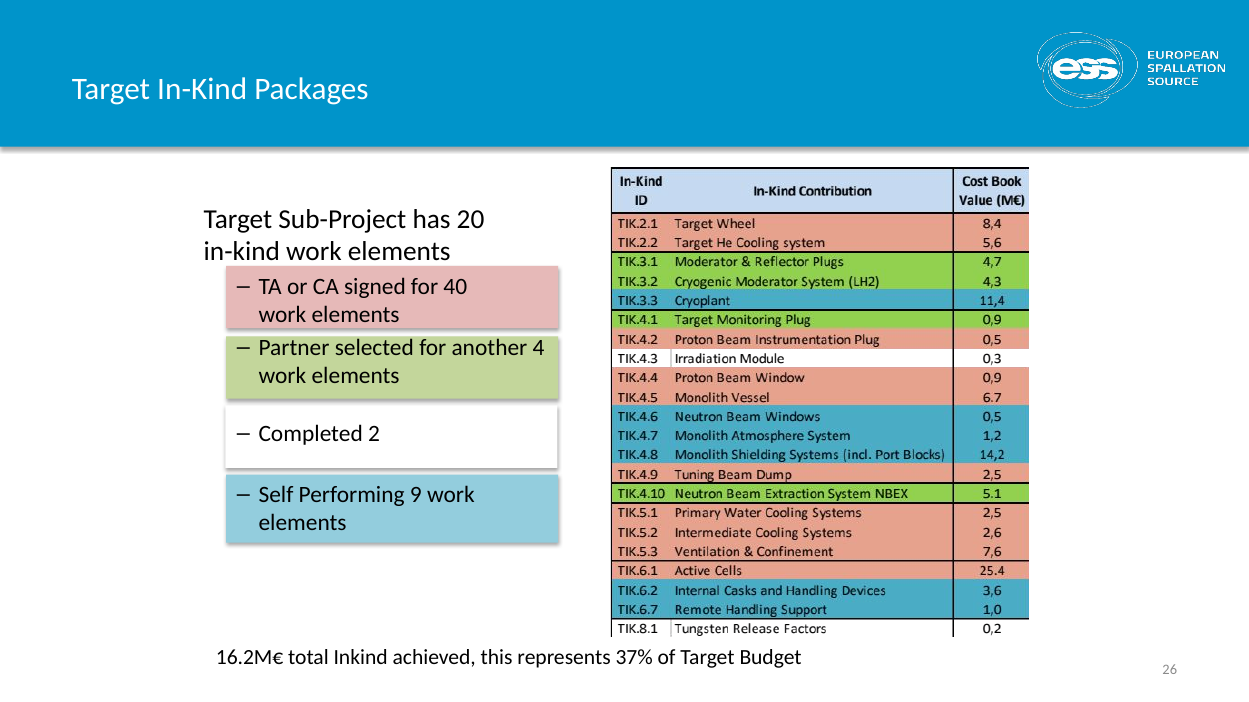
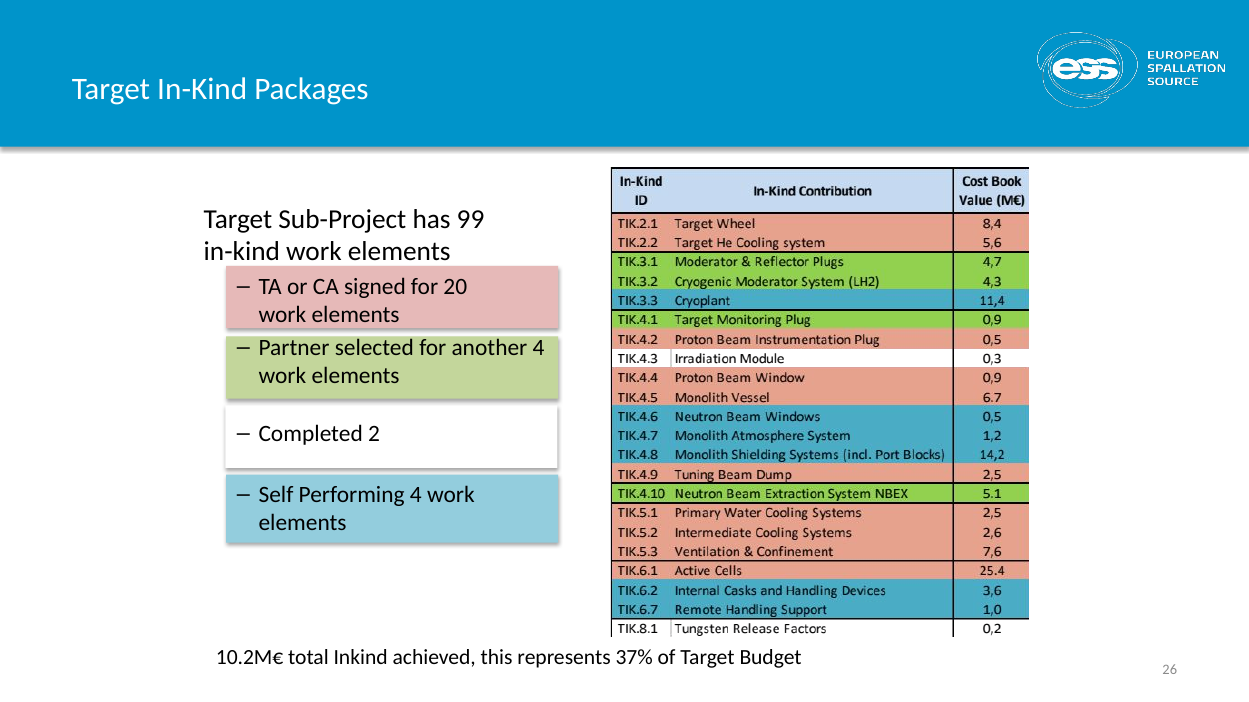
20: 20 -> 99 (471, 219)
40: 40 -> 20 (455, 287)
Performing 9: 9 -> 4 (416, 495)
16.2M€: 16.2M€ -> 10.2M€ (250, 657)
